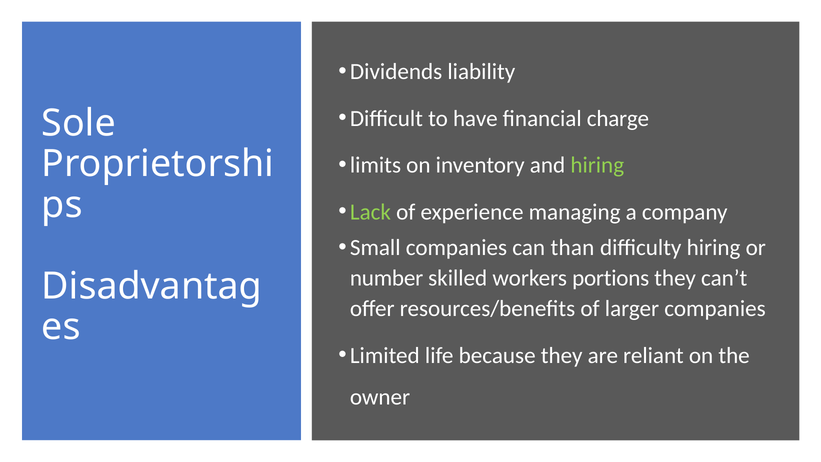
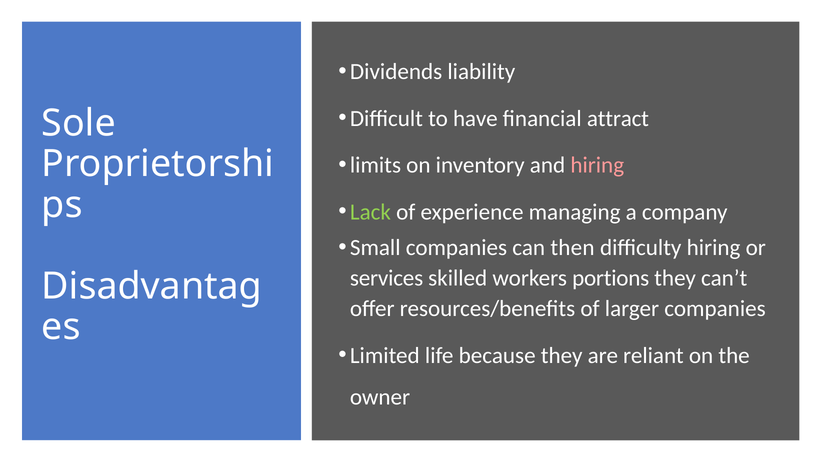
charge: charge -> attract (618, 118)
hiring colour: light green -> pink (597, 165)
than: than -> then (572, 248)
number: number -> services (387, 278)
